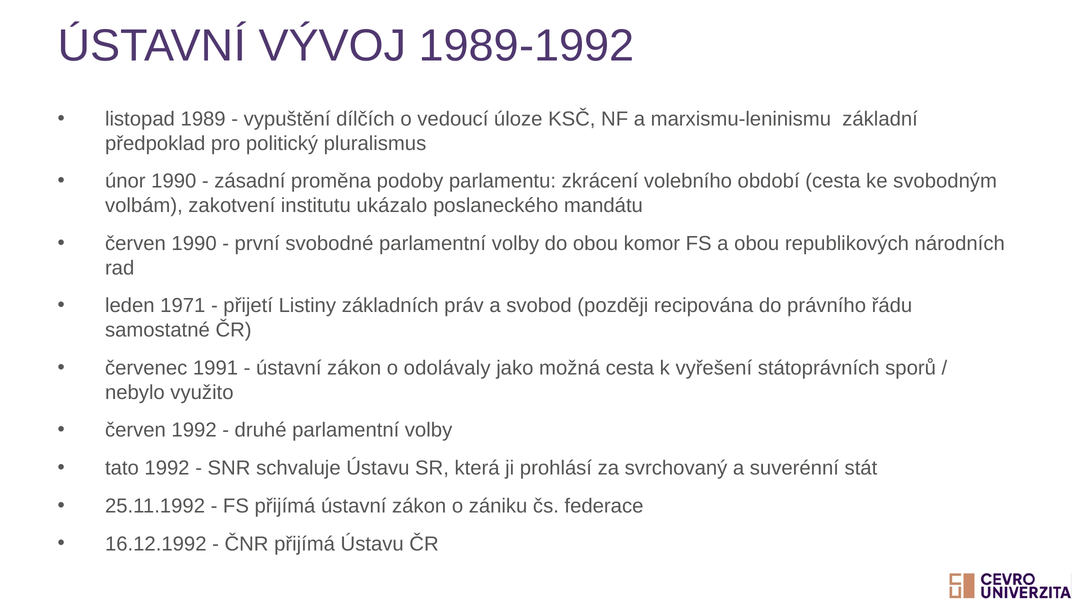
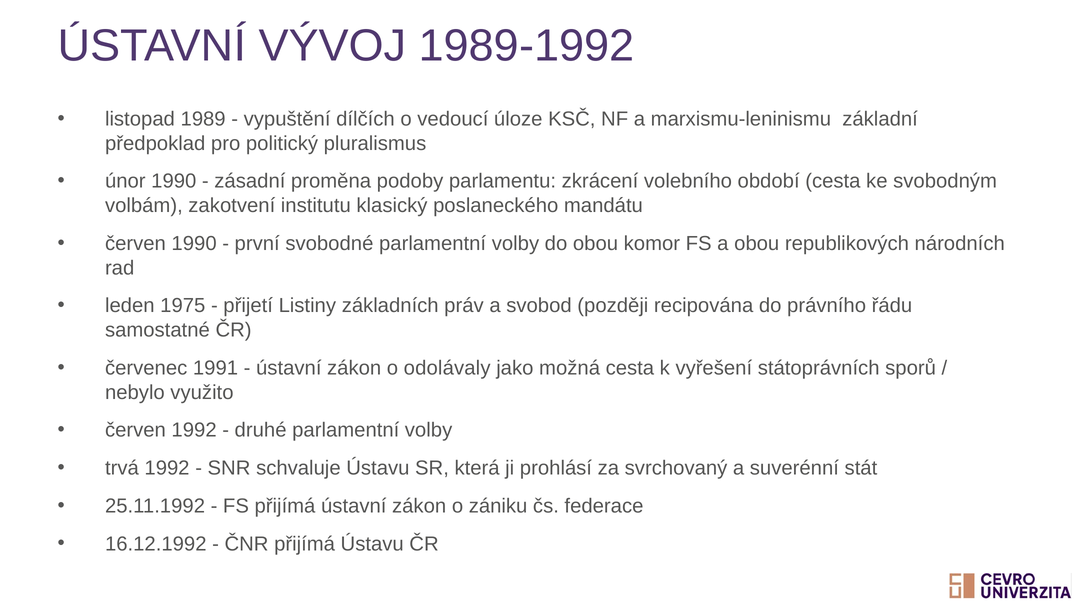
ukázalo: ukázalo -> klasický (392, 206)
1971: 1971 -> 1975 (183, 306)
tato: tato -> trvá (122, 468)
